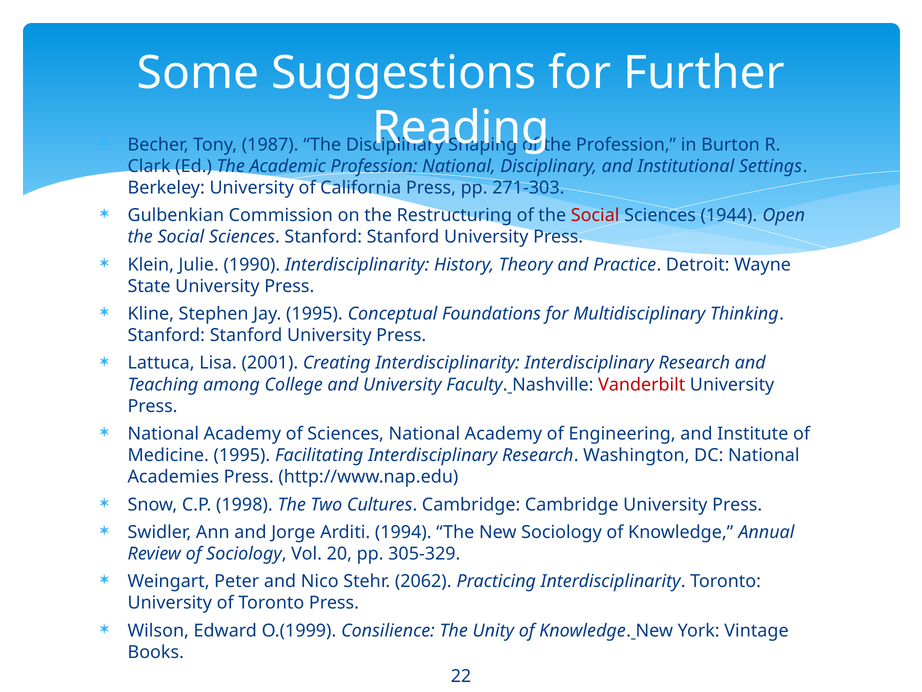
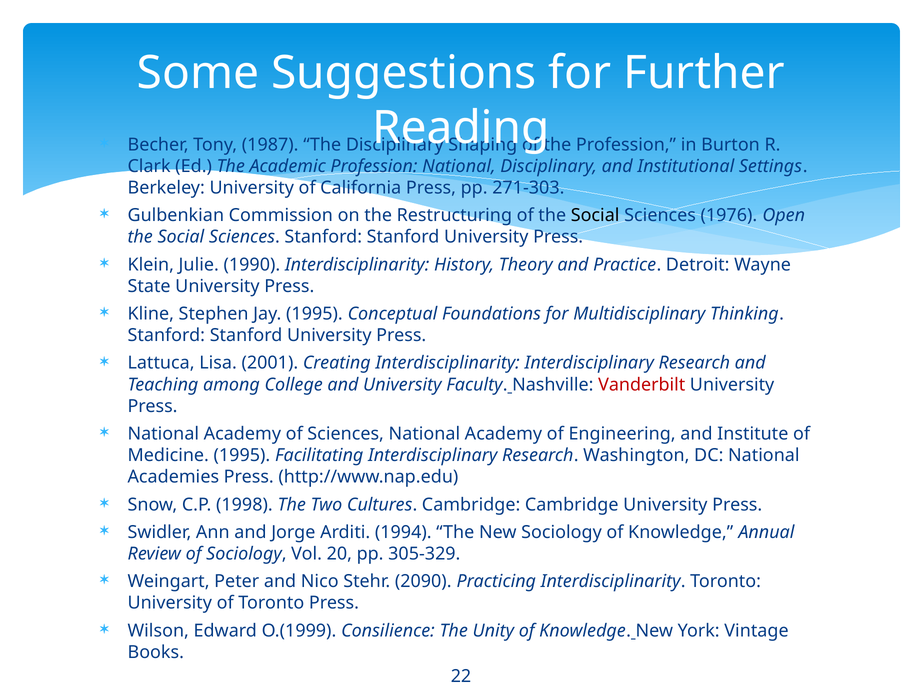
Social colour: red -> black (595, 215)
1944: 1944 -> 1976 (729, 215)
2062: 2062 -> 2090 (423, 581)
